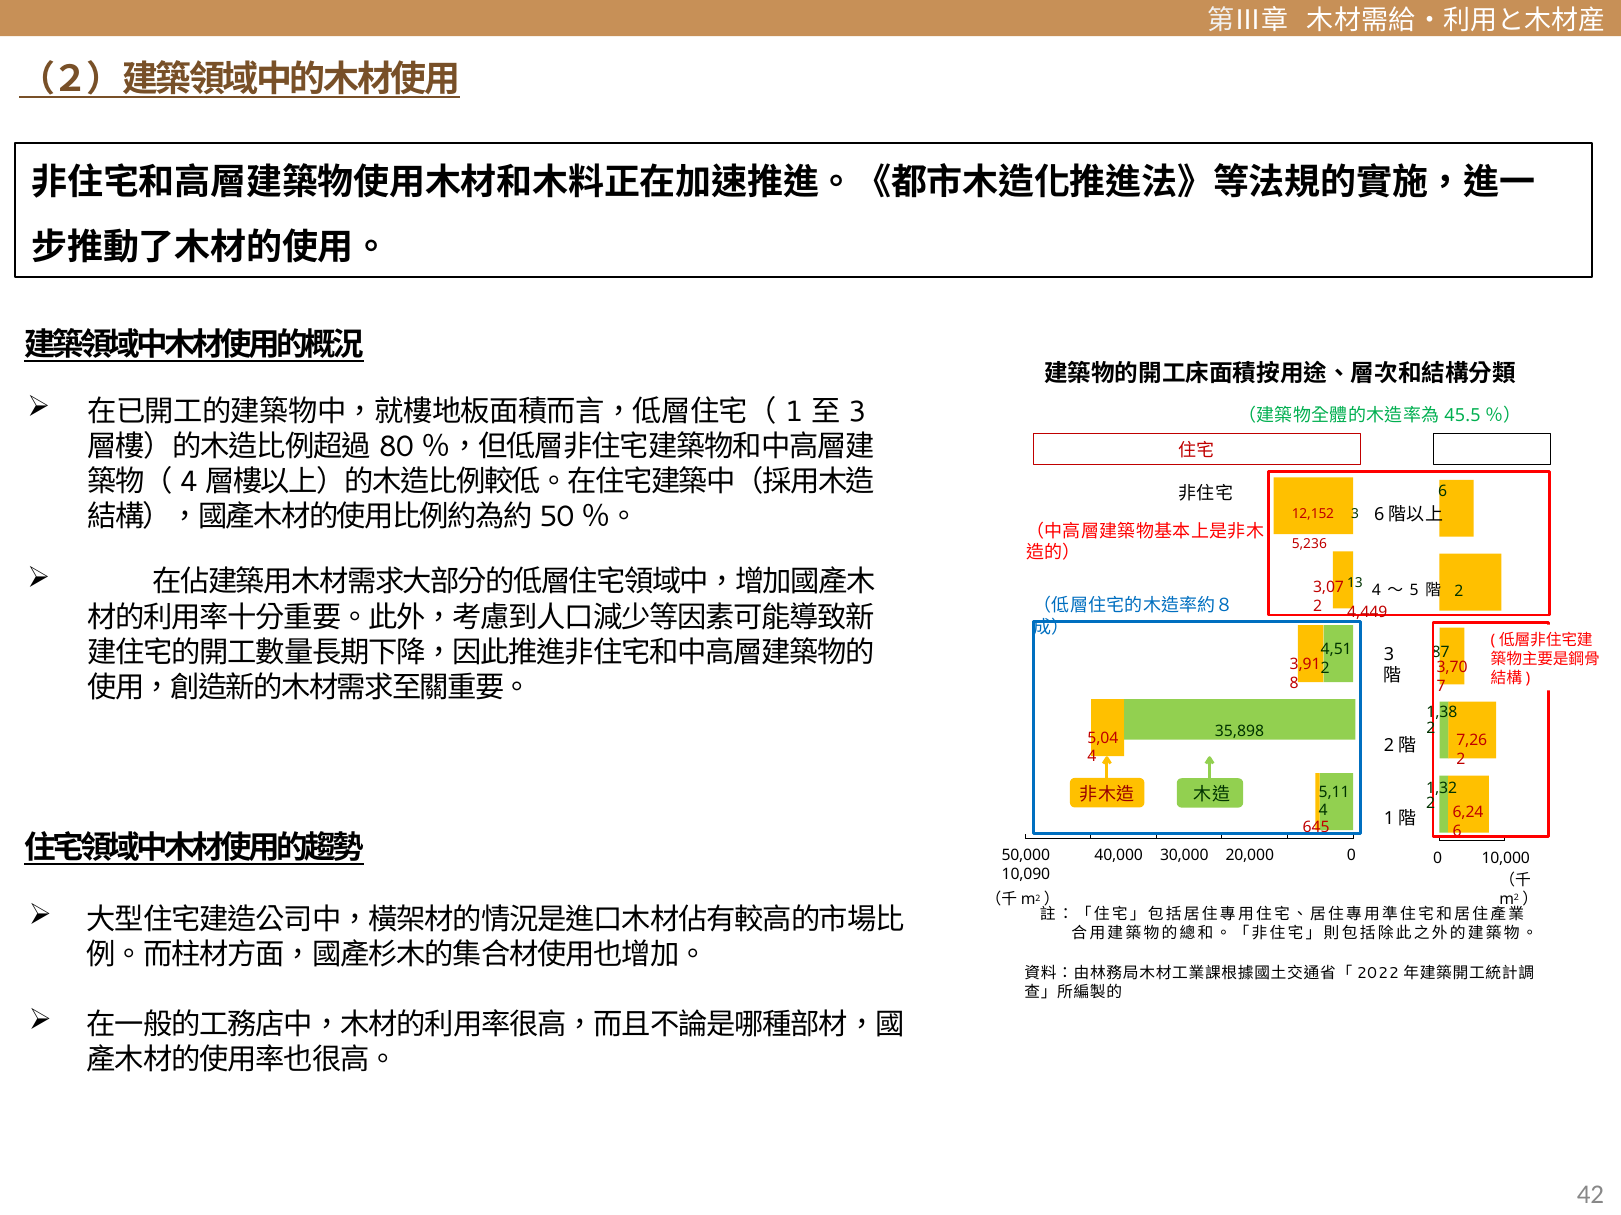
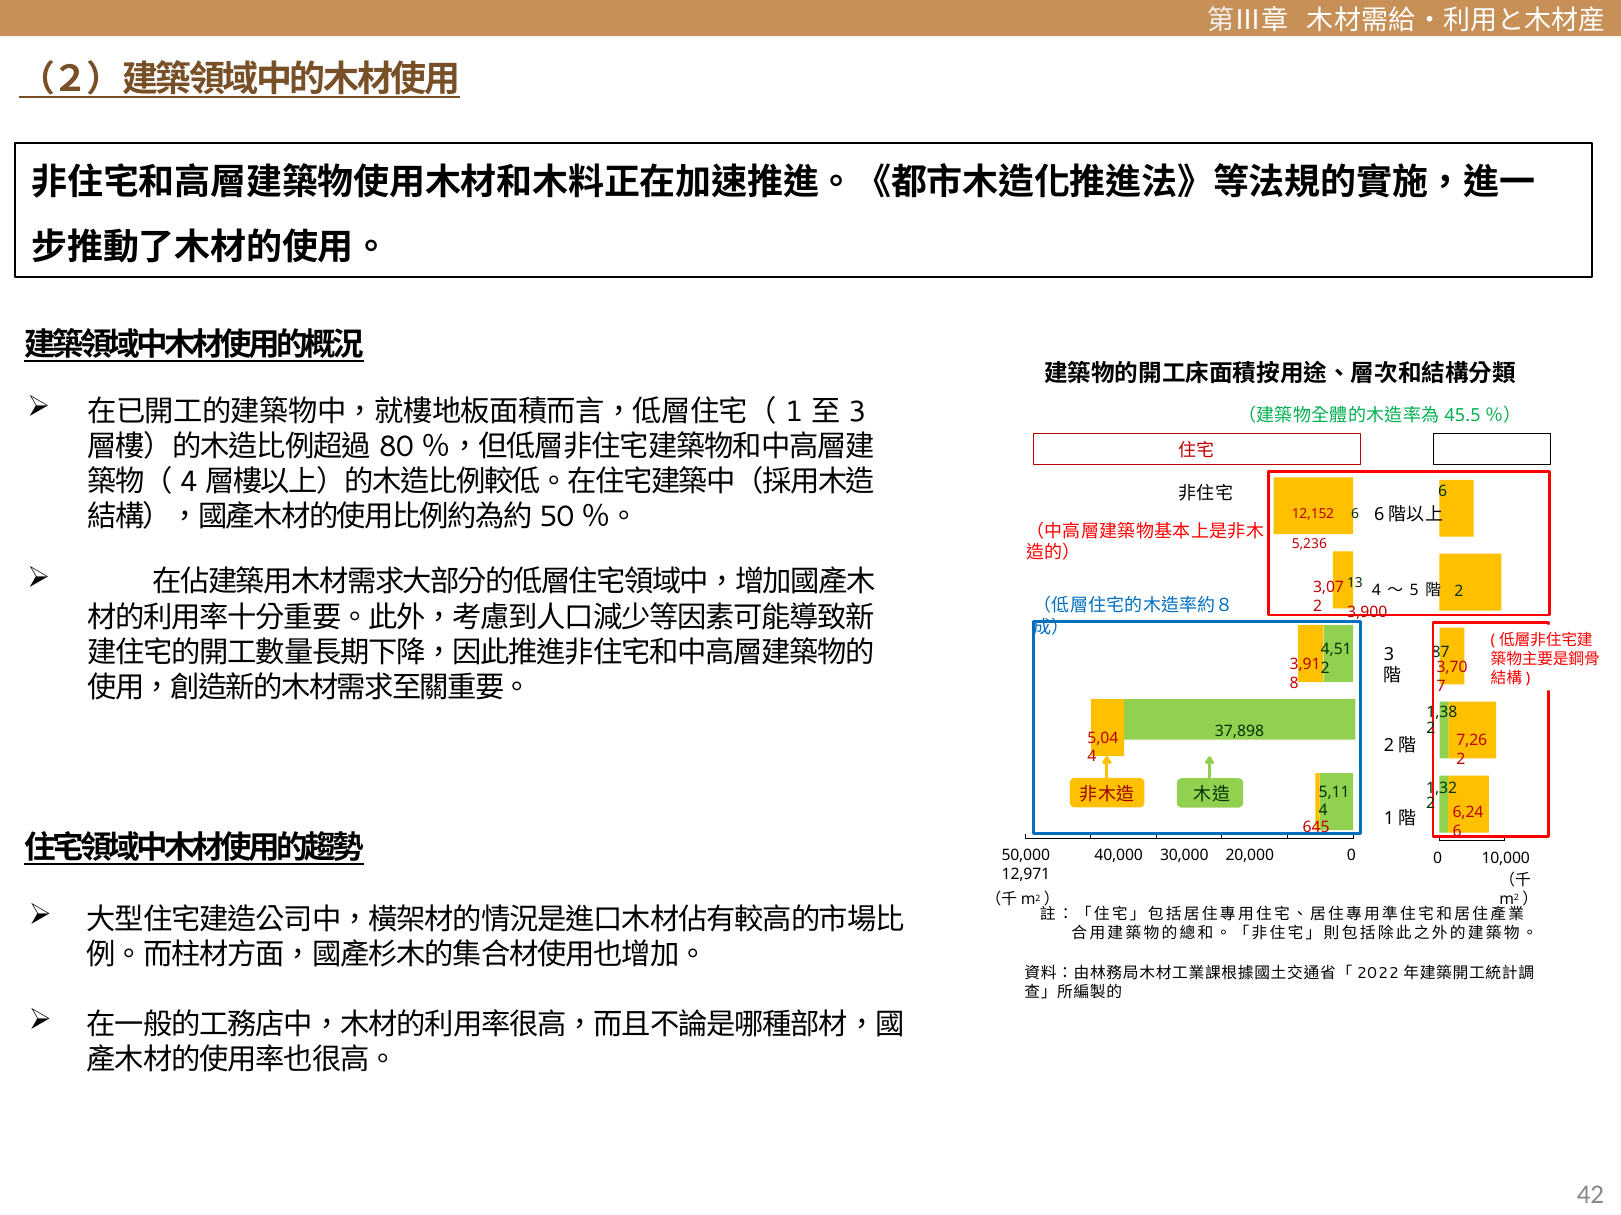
12,152 3: 3 -> 6 (1355, 514)
4,449: 4,449 -> 3,900 (1367, 613)
35,898: 35,898 -> 37,898 (1240, 732)
10,090: 10,090 -> 12,971 (1026, 875)
